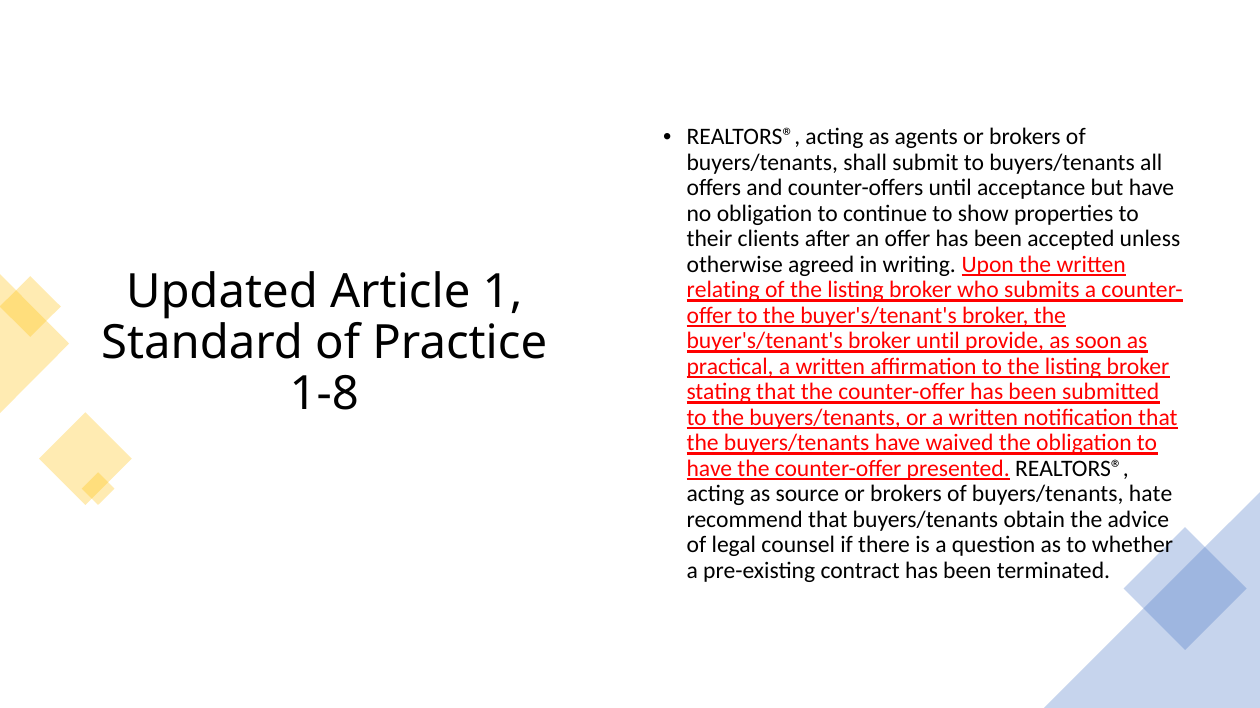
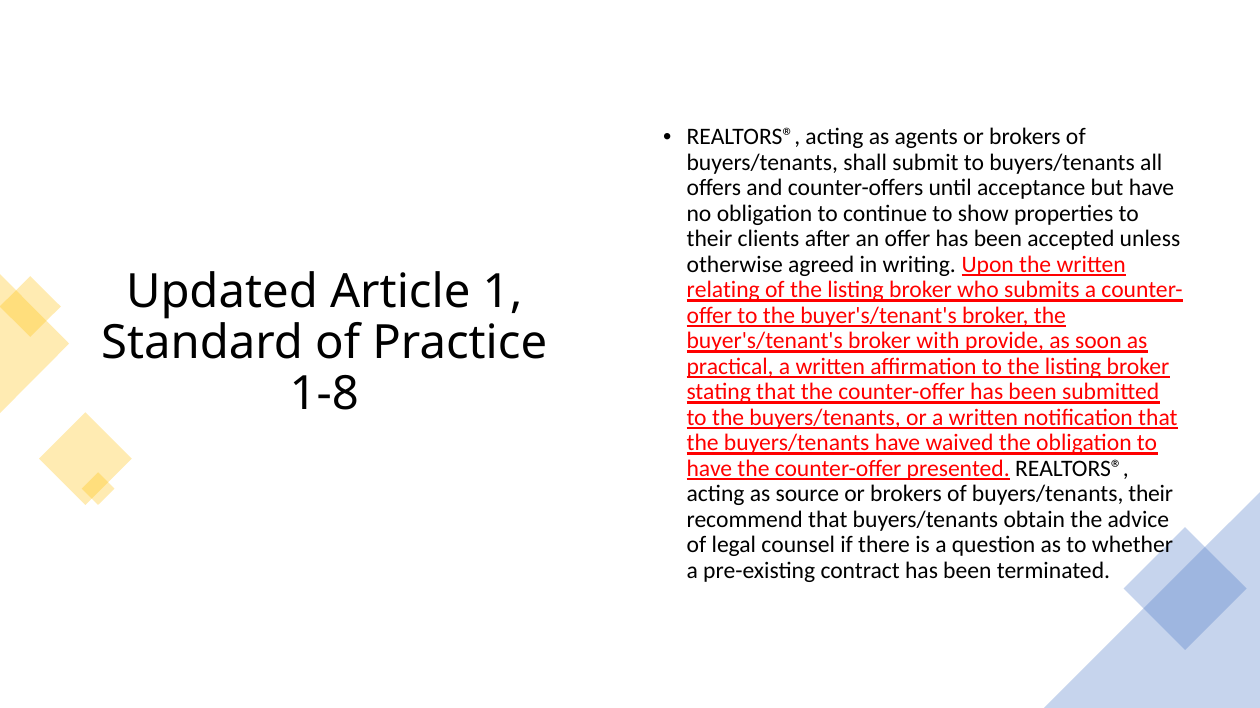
broker until: until -> with (938, 341)
buyers/tenants hate: hate -> their (1151, 495)
